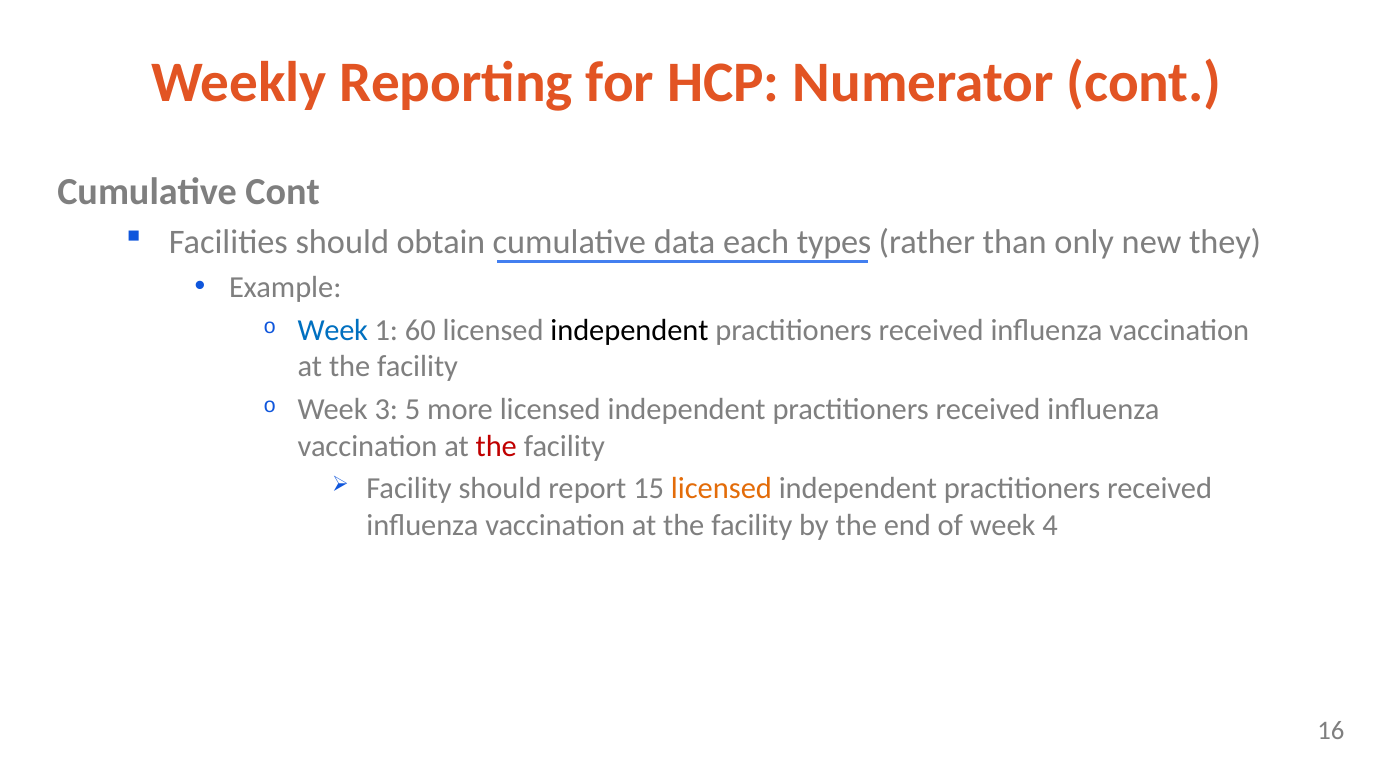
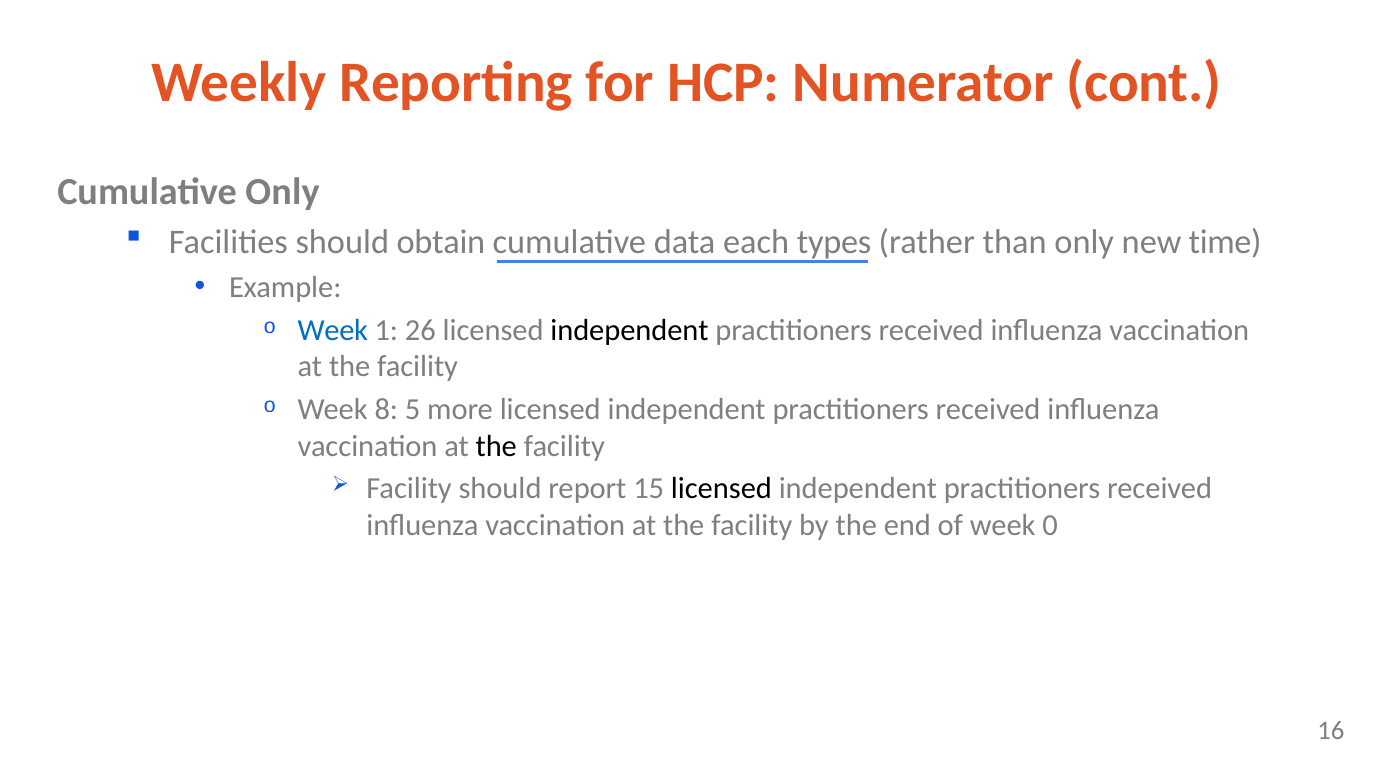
Cumulative Cont: Cont -> Only (283, 192)
they: they -> time (1225, 242)
60: 60 -> 26 (420, 330)
3: 3 -> 8 (386, 409)
the colour: red -> black (496, 446)
licensed colour: orange -> black (721, 489)
4: 4 -> 0 (1050, 525)
